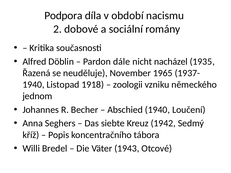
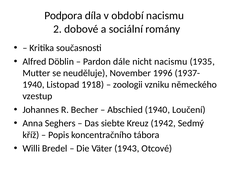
nicht nacházel: nacházel -> nacismu (171, 62)
Řazená: Řazená -> Mutter (36, 73)
1965: 1965 -> 1996 (163, 73)
jednom: jednom -> vzestup (37, 96)
